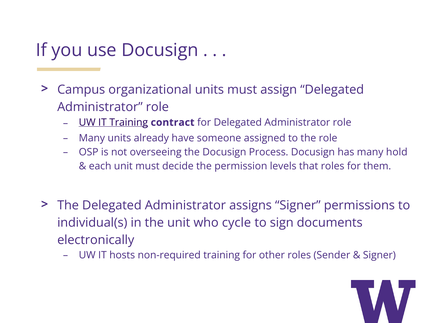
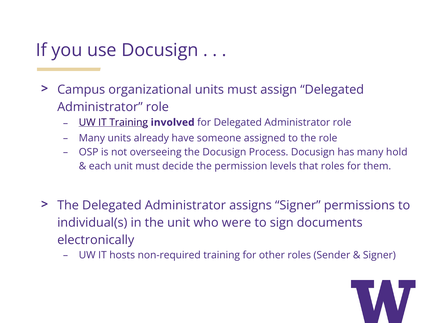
contract: contract -> involved (173, 123)
cycle: cycle -> were (236, 223)
